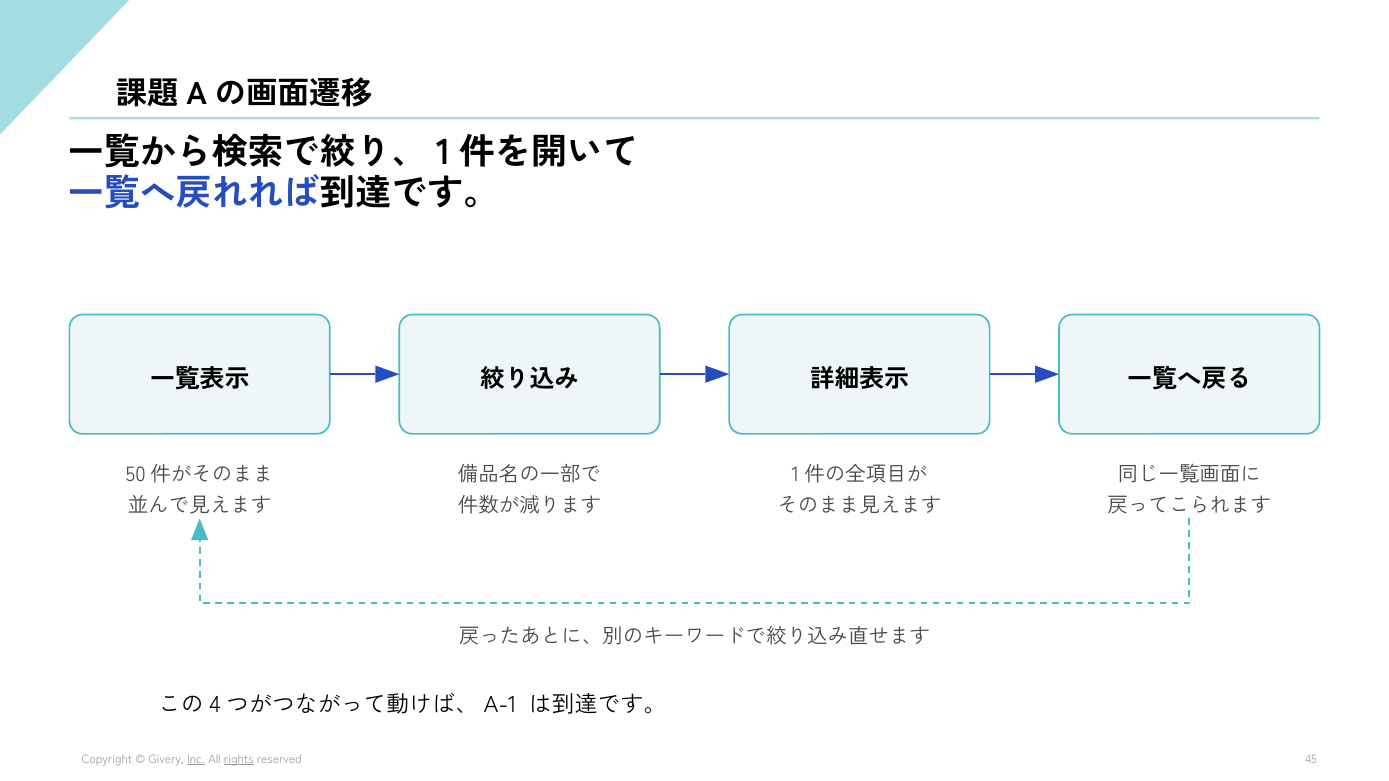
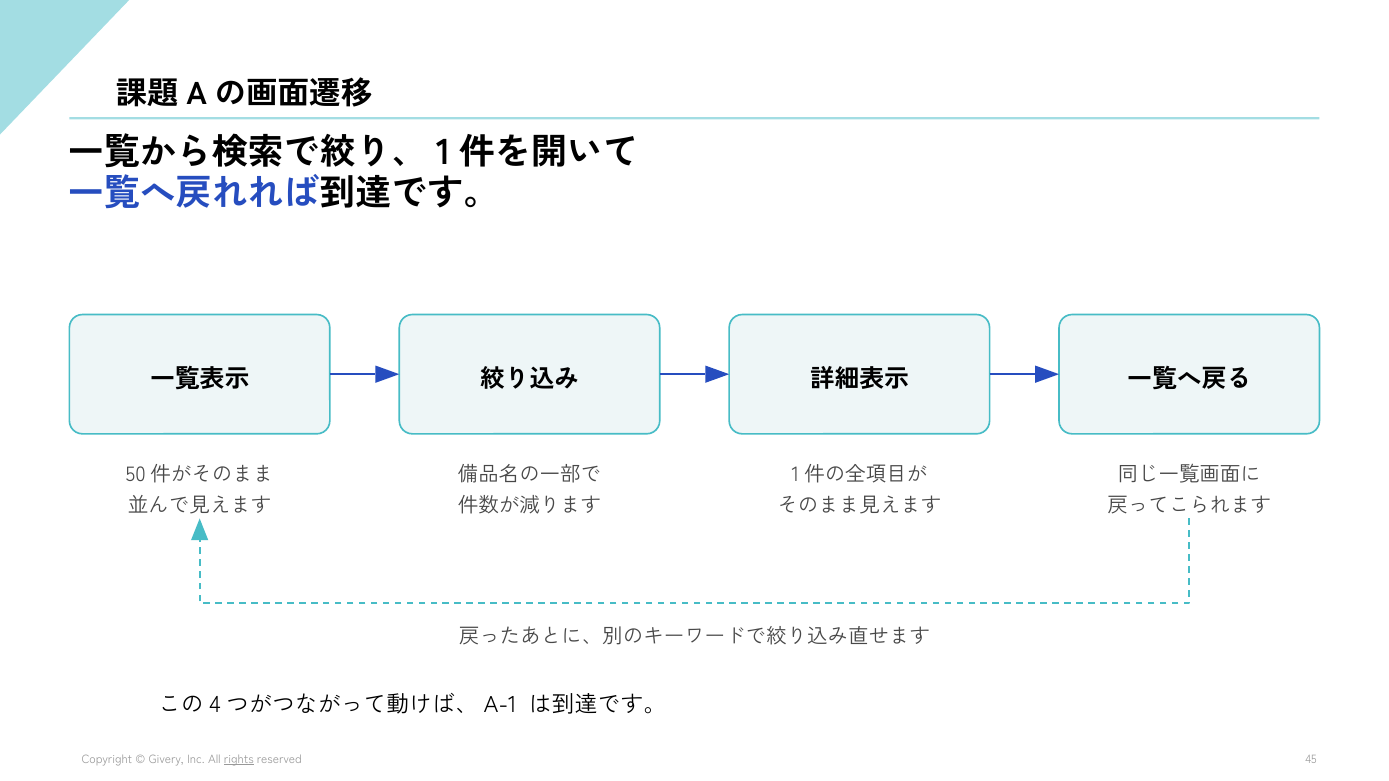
Inc underline: present -> none (196, 760)
